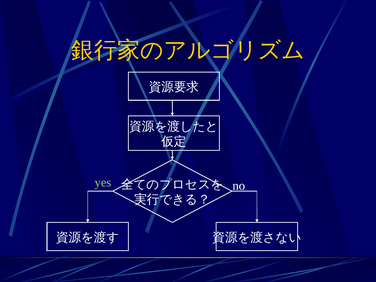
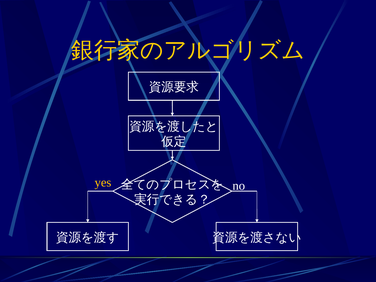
yes colour: light green -> yellow (103, 183)
